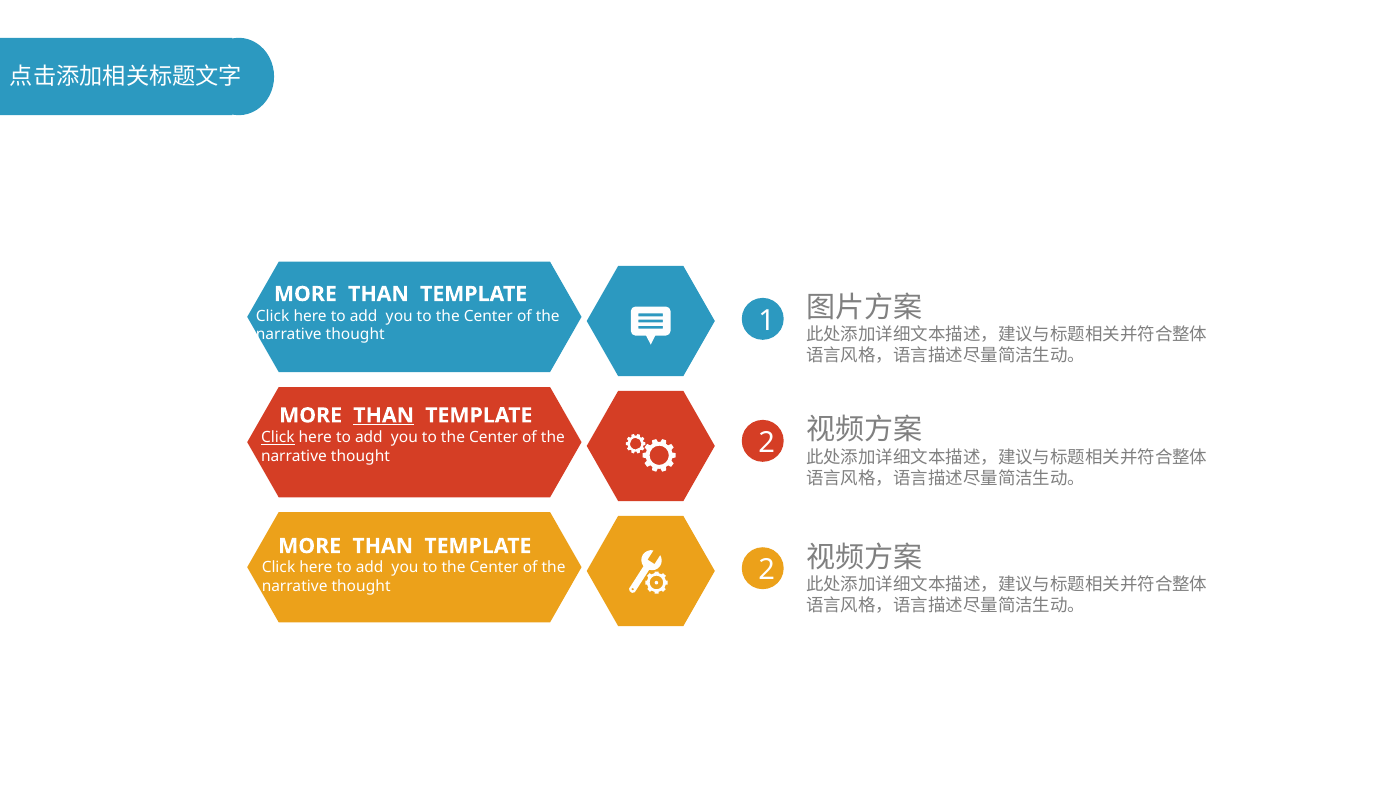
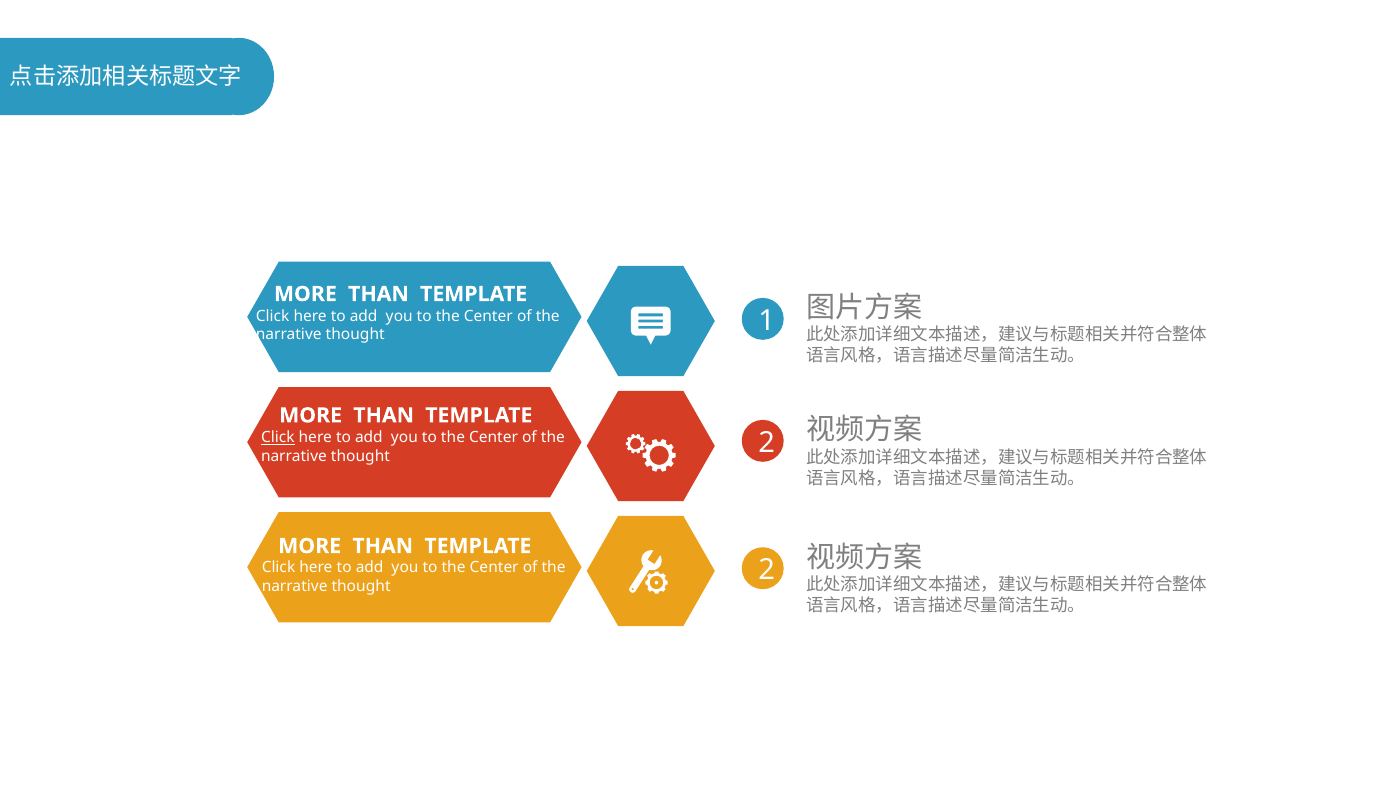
THAN underline: present -> none (384, 415)
